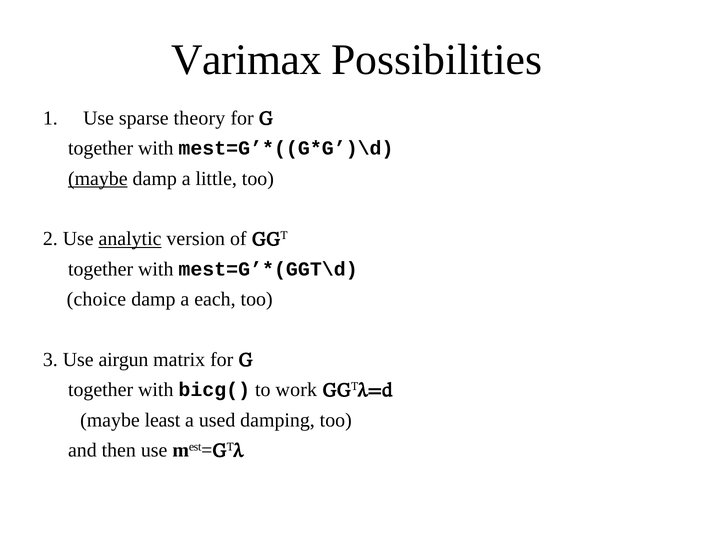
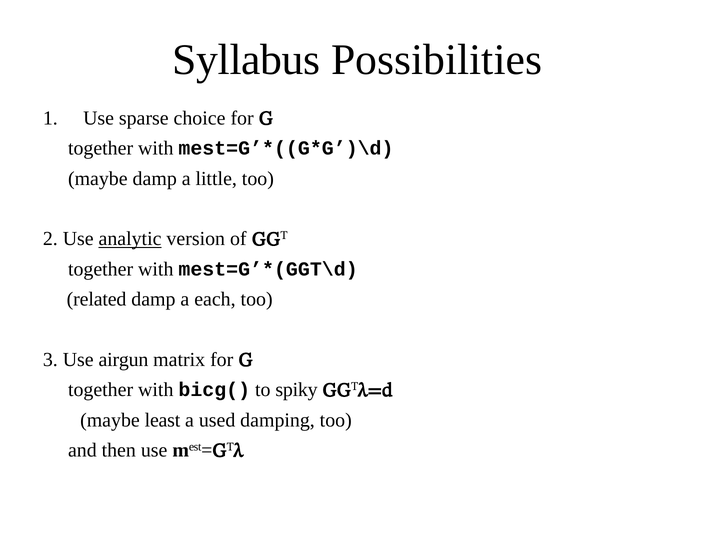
Varimax: Varimax -> Syllabus (246, 60)
theory: theory -> choice (200, 118)
maybe underline: present -> none (98, 179)
choice: choice -> related (97, 299)
work: work -> spiky (297, 390)
